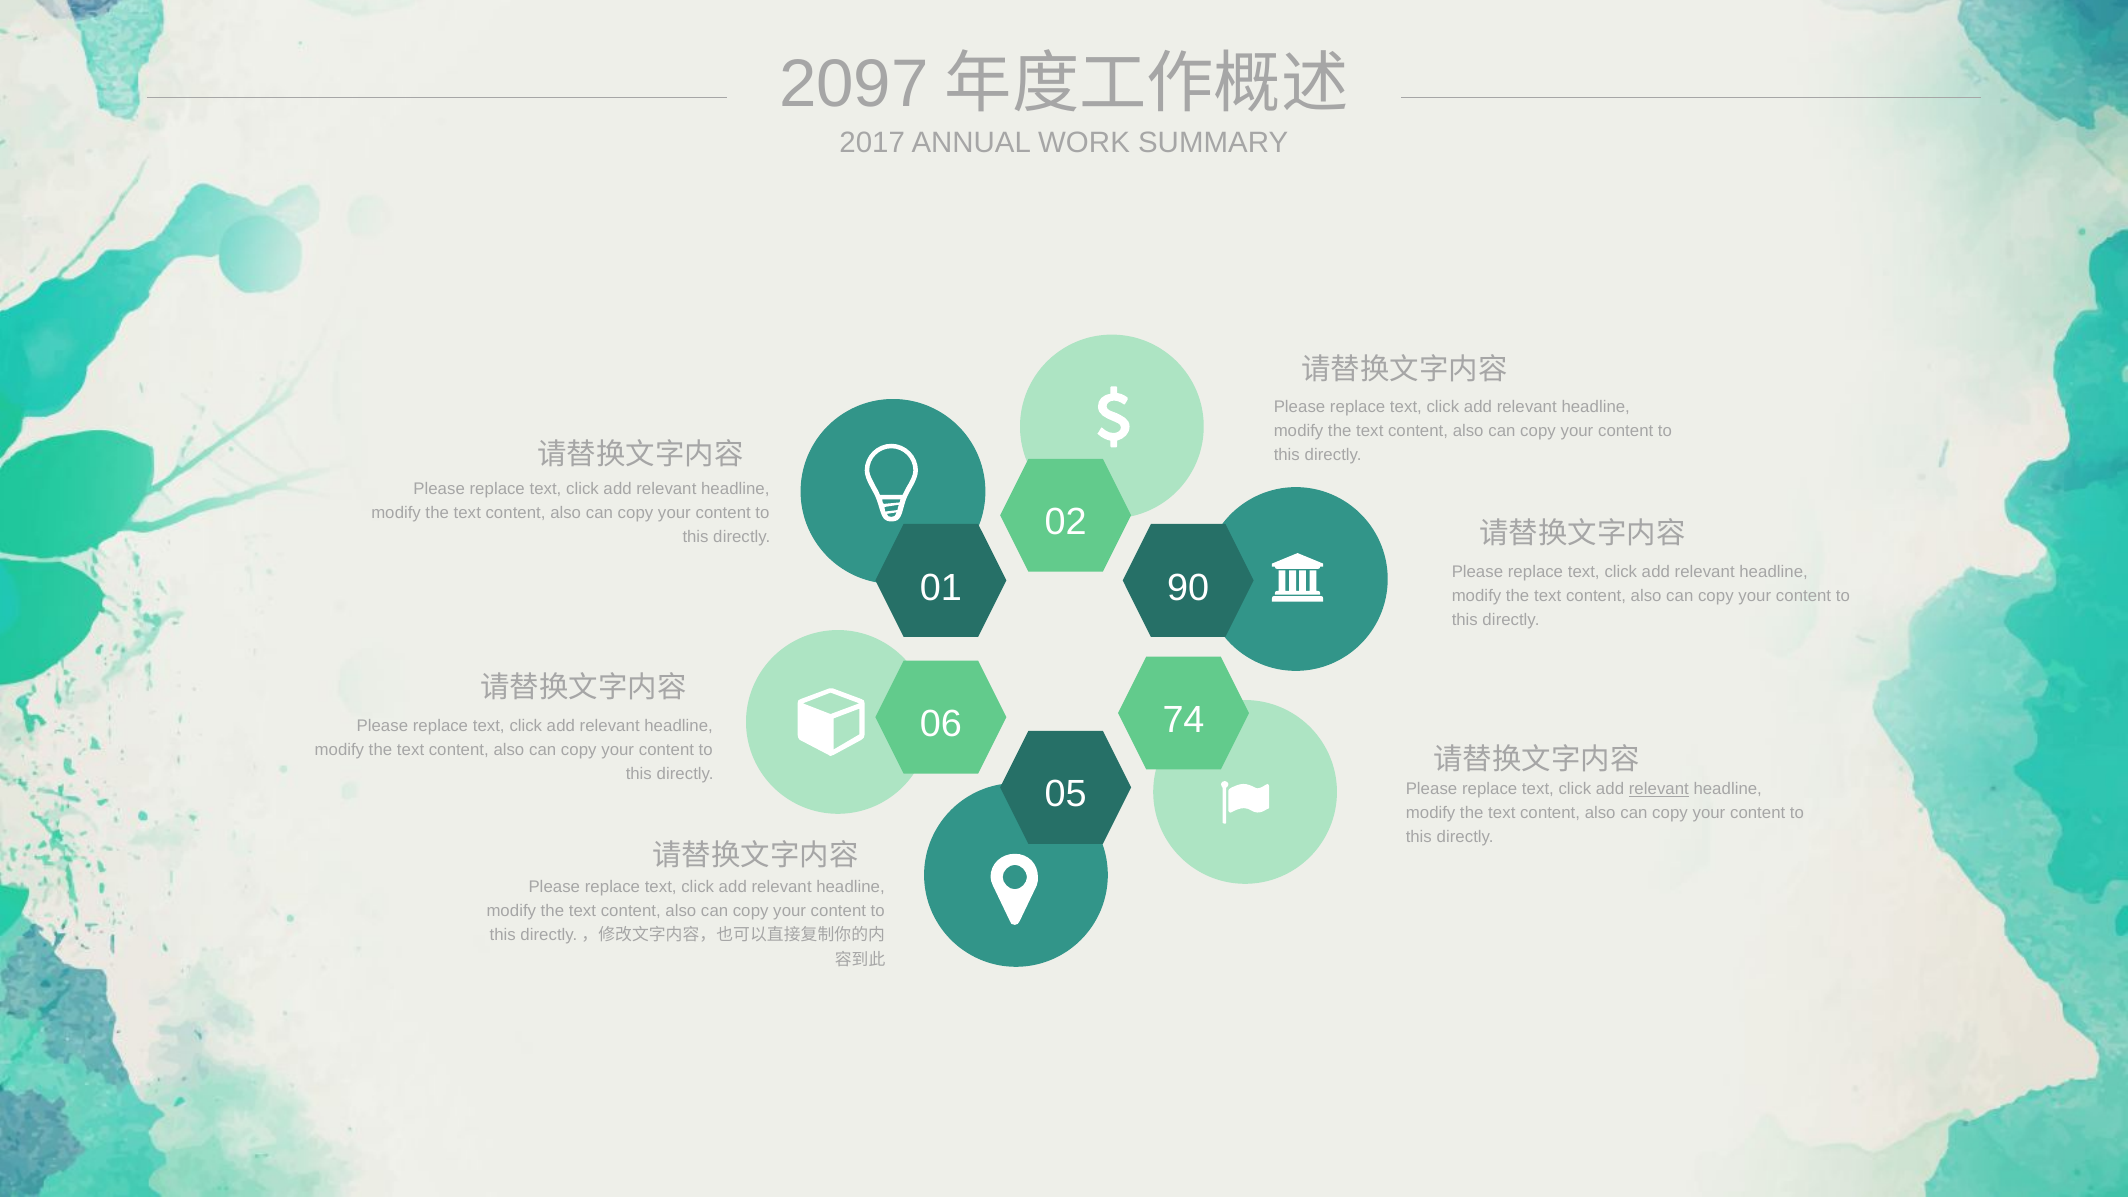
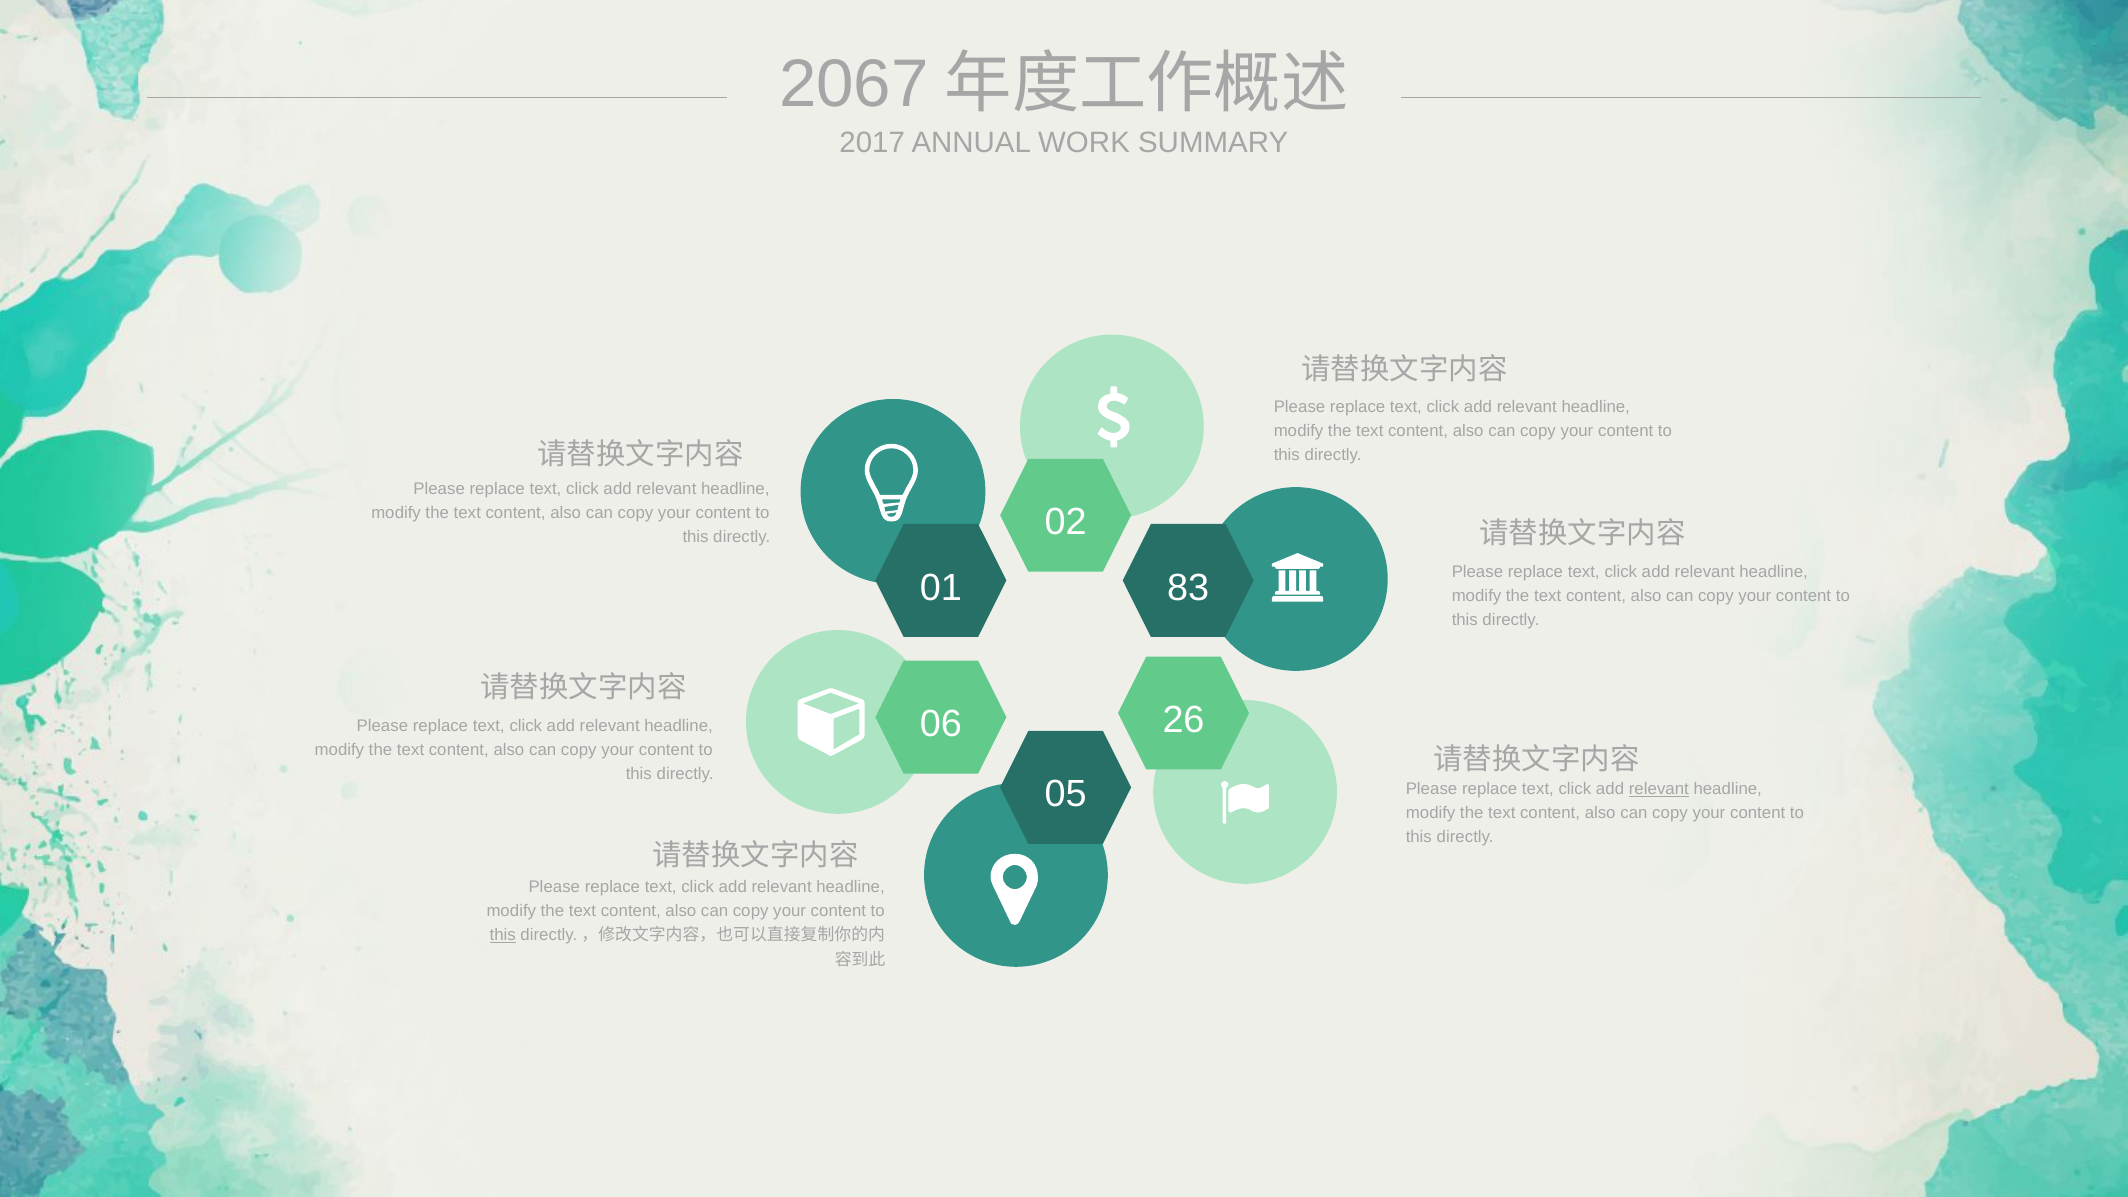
2097: 2097 -> 2067 (854, 84)
90: 90 -> 83 (1188, 588)
74: 74 -> 26 (1184, 720)
this underline: none -> present (503, 935)
